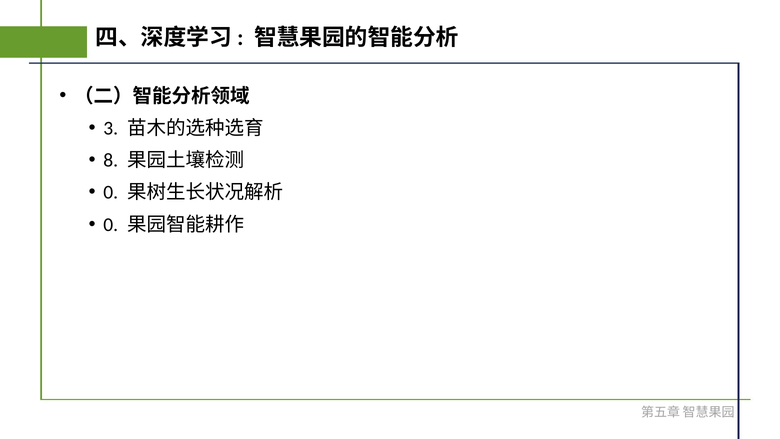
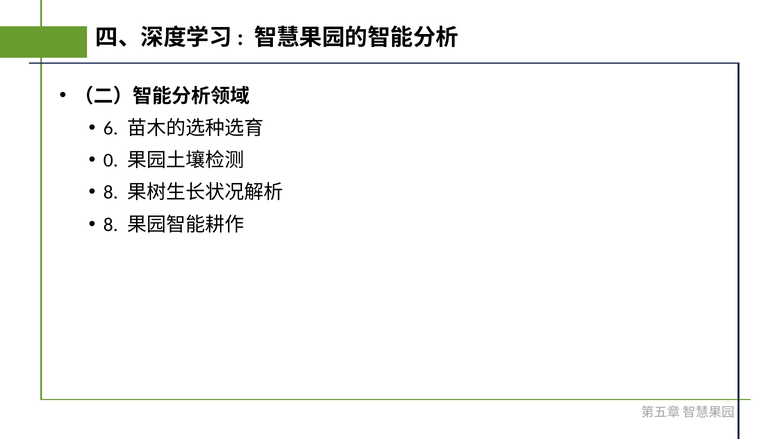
3: 3 -> 6 (111, 128)
8: 8 -> 0 (111, 160)
0: 0 -> 8 (111, 192)
0: 0 -> 8 (111, 225)
